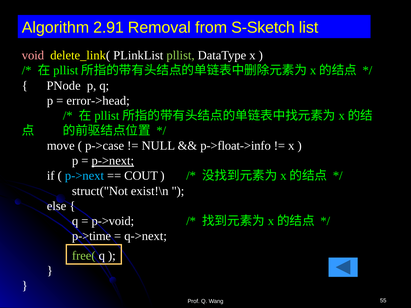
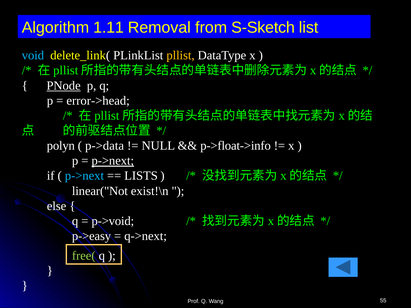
2.91: 2.91 -> 1.11 (109, 28)
void colour: pink -> light blue (33, 55)
pllist colour: light green -> yellow (181, 55)
PNode underline: none -> present (64, 86)
move: move -> polyn (61, 146)
p->case: p->case -> p->data (105, 146)
COUT: COUT -> LISTS (141, 176)
struct("Not: struct("Not -> linear("Not (100, 191)
p->time: p->time -> p->easy (91, 236)
